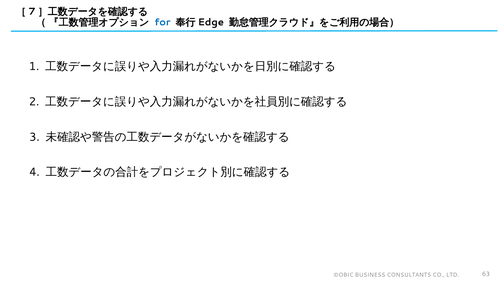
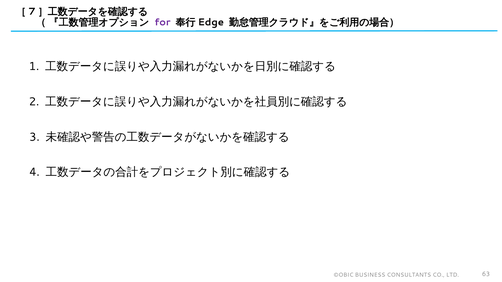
for colour: blue -> purple (163, 22)
